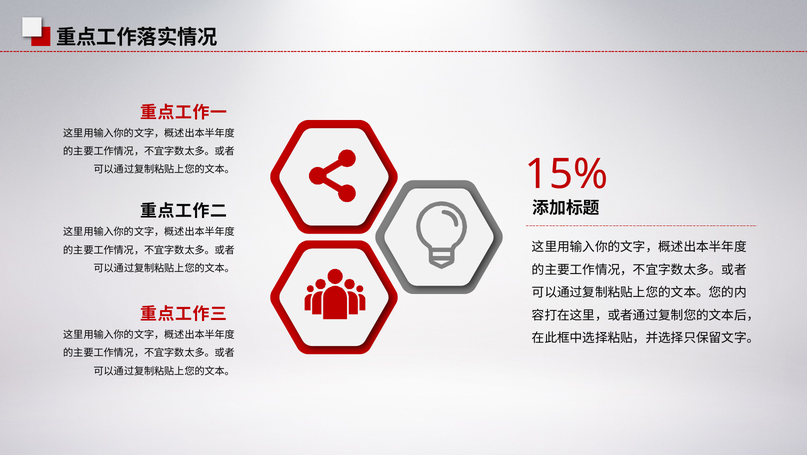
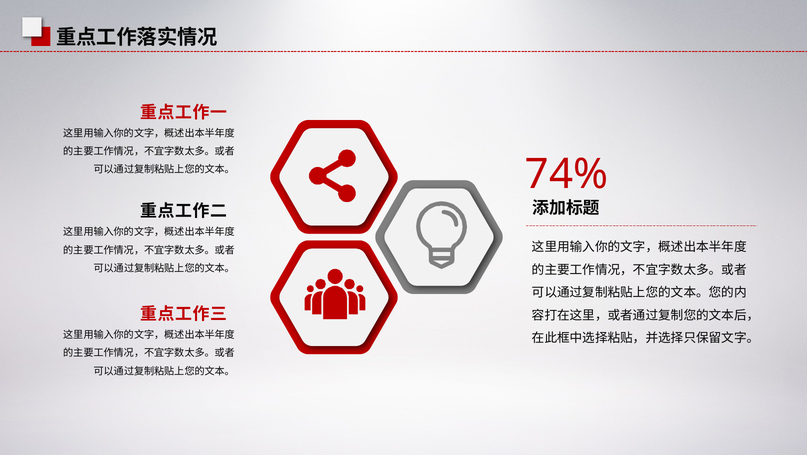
15%: 15% -> 74% (567, 174)
